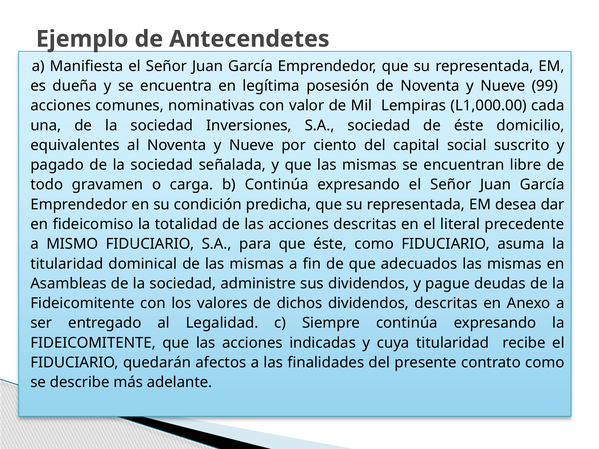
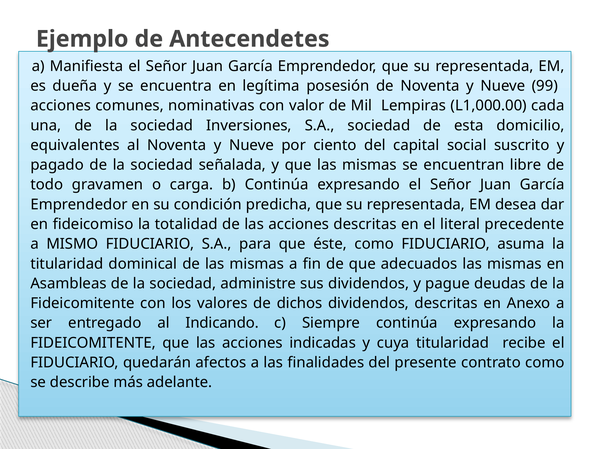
de éste: éste -> esta (469, 126)
Legalidad: Legalidad -> Indicando (222, 323)
